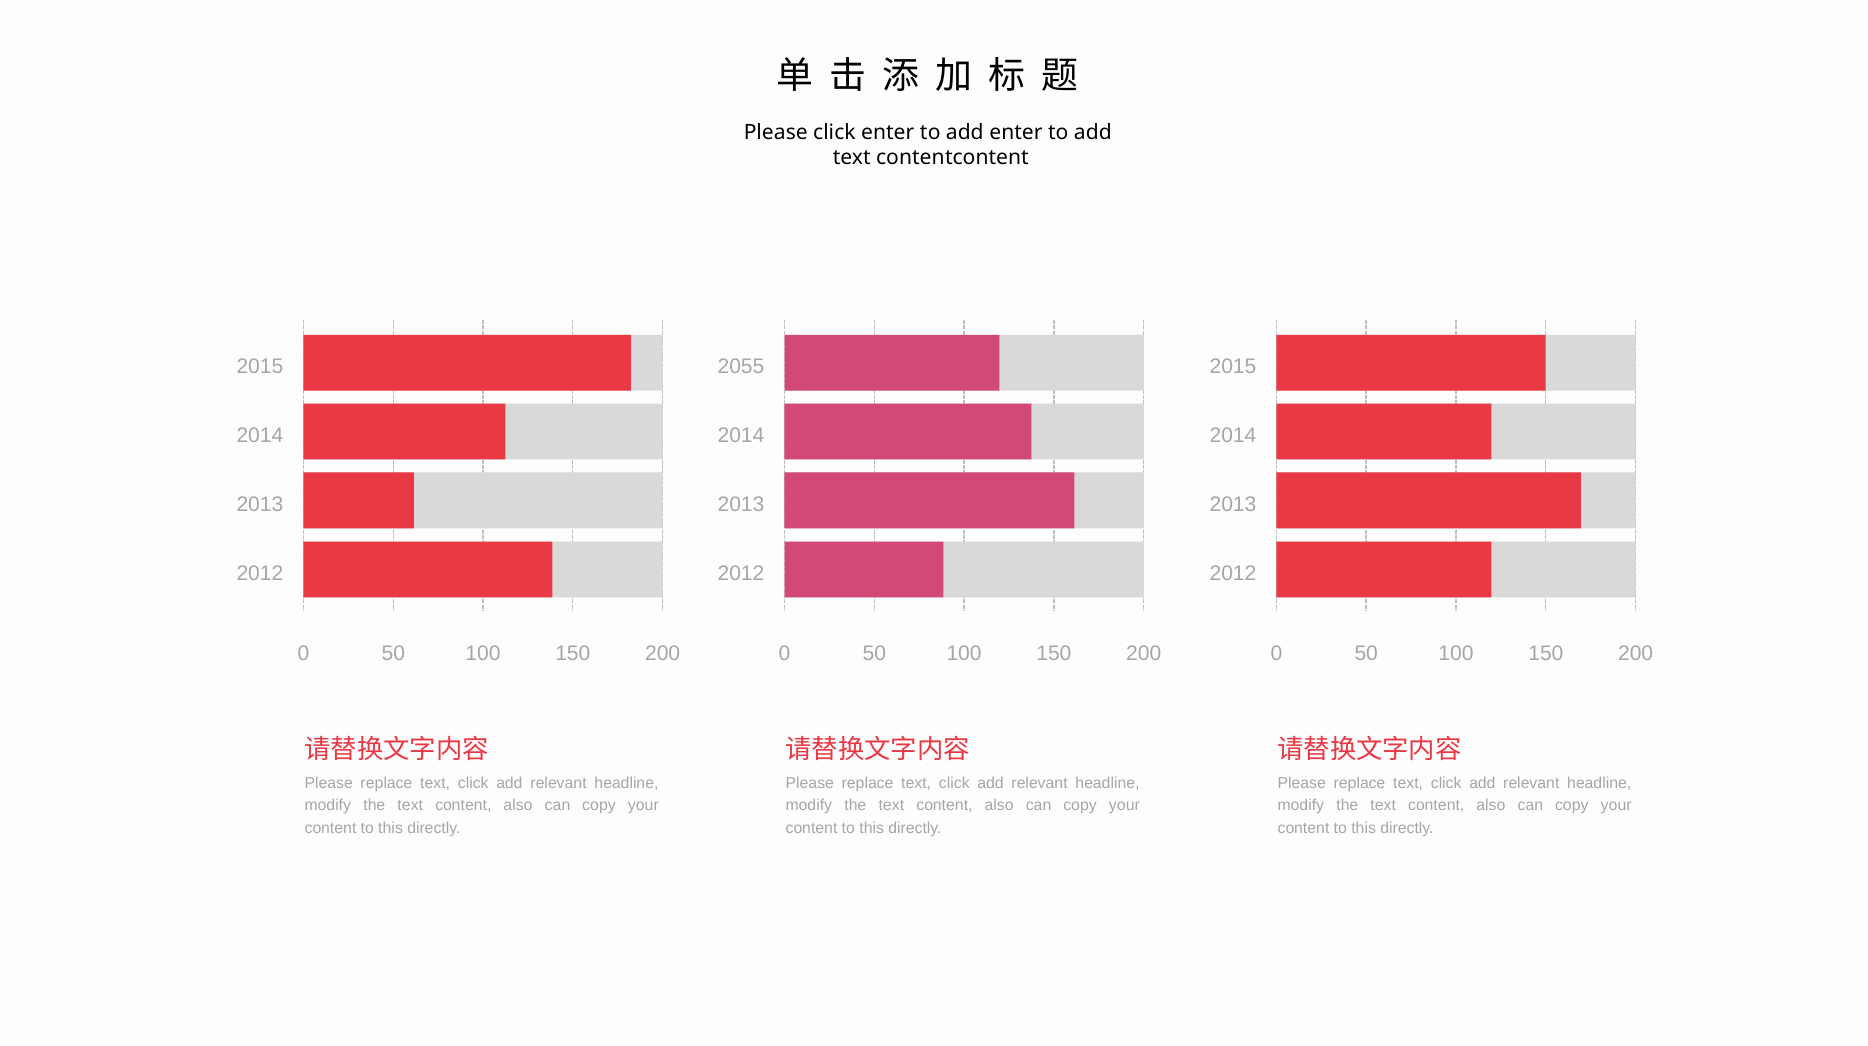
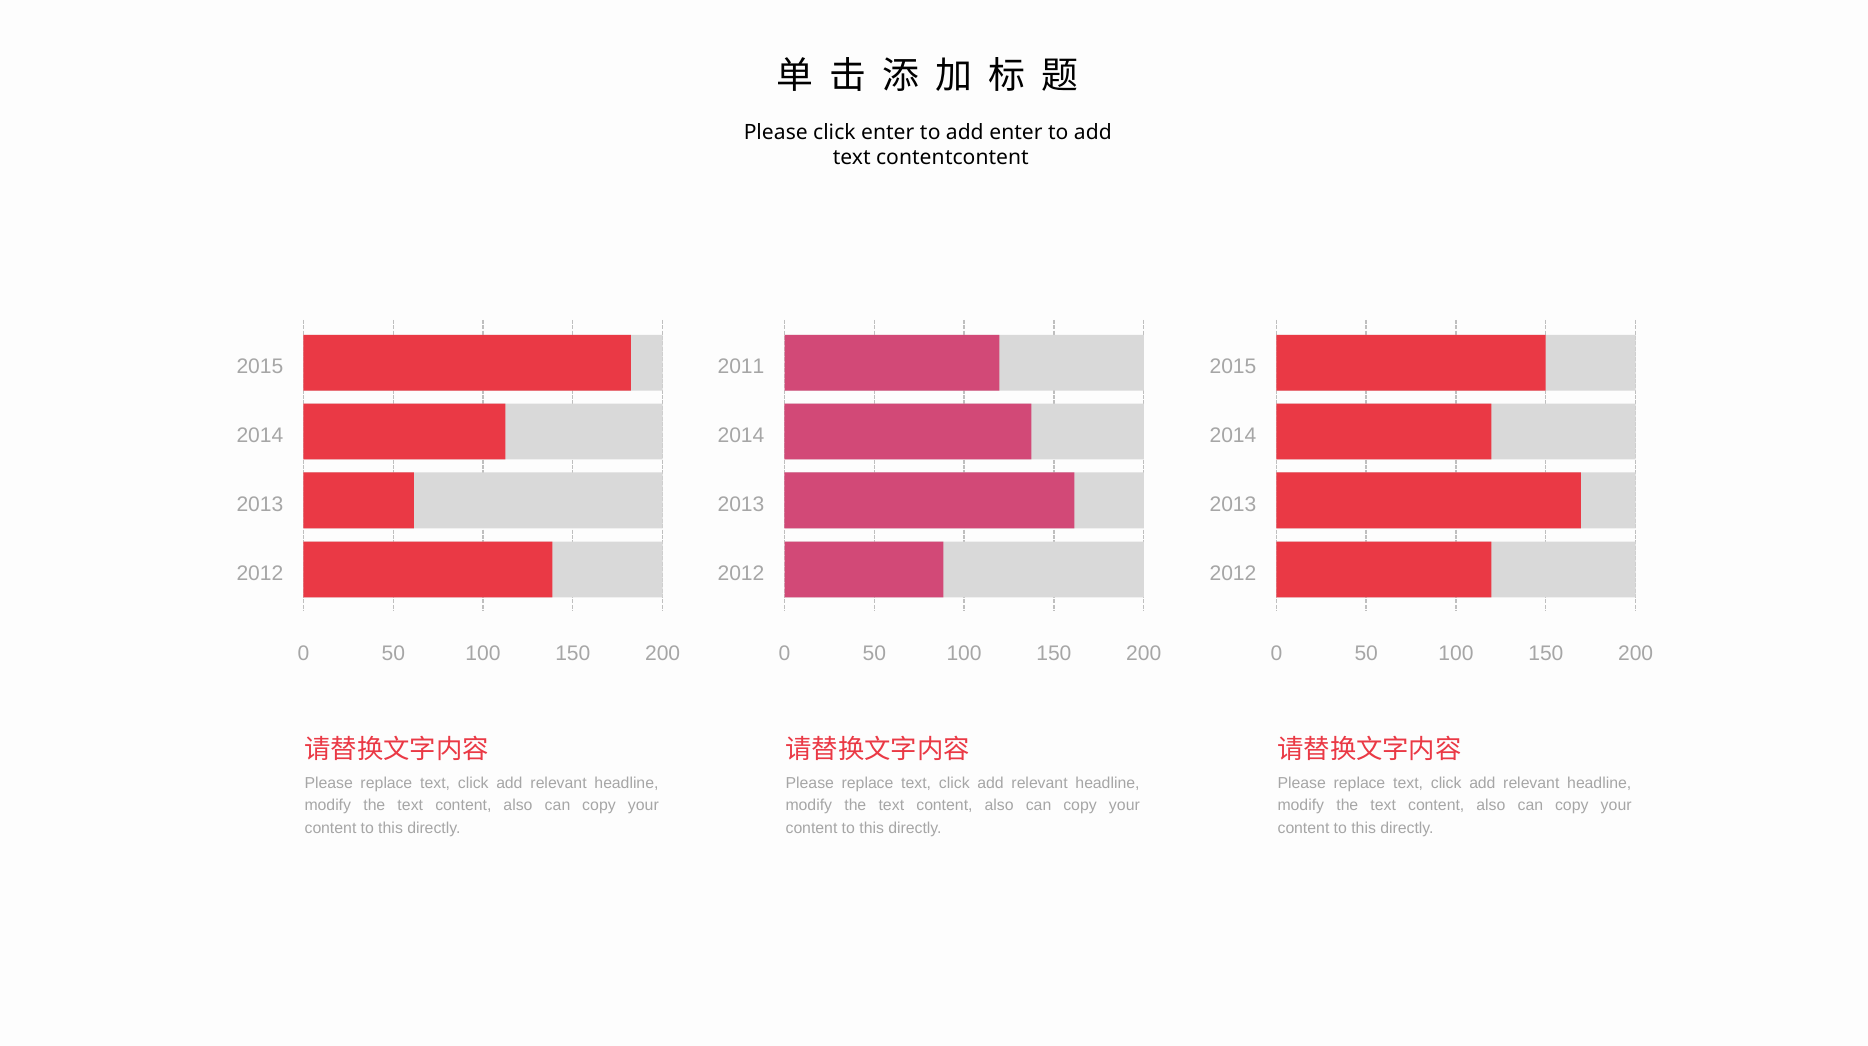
2055: 2055 -> 2011 (741, 367)
